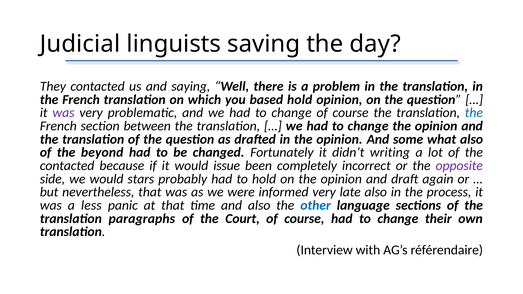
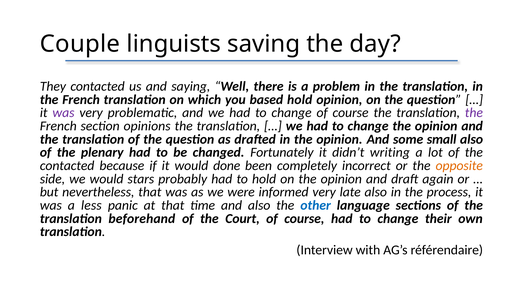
Judicial: Judicial -> Couple (80, 44)
the colour: blue -> purple (474, 113)
between: between -> opinions (147, 126)
what: what -> small (442, 139)
beyond: beyond -> plenary (102, 153)
issue: issue -> done (227, 166)
opposite colour: purple -> orange (459, 166)
paragraphs: paragraphs -> beforehand (142, 219)
